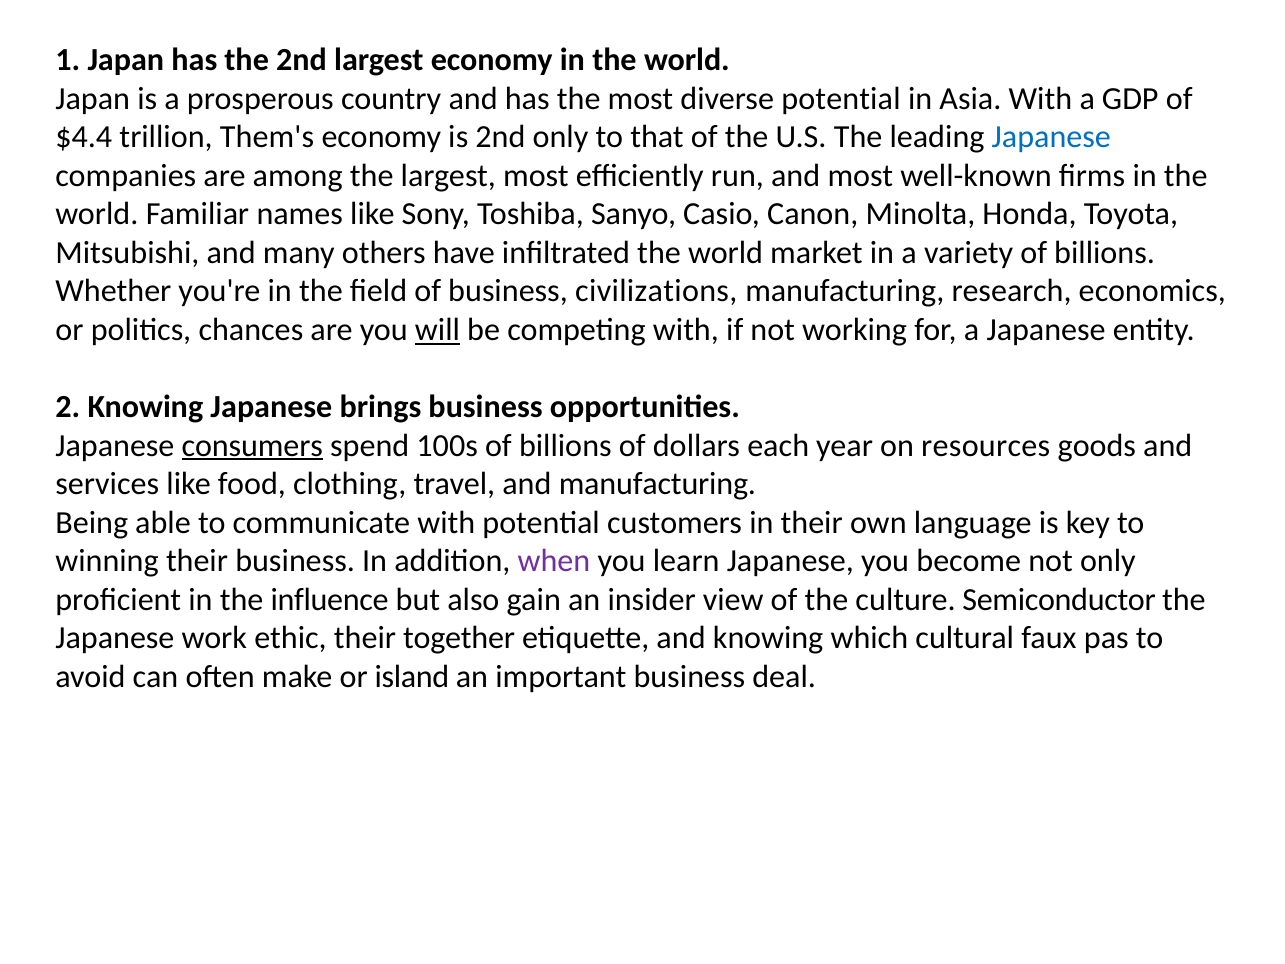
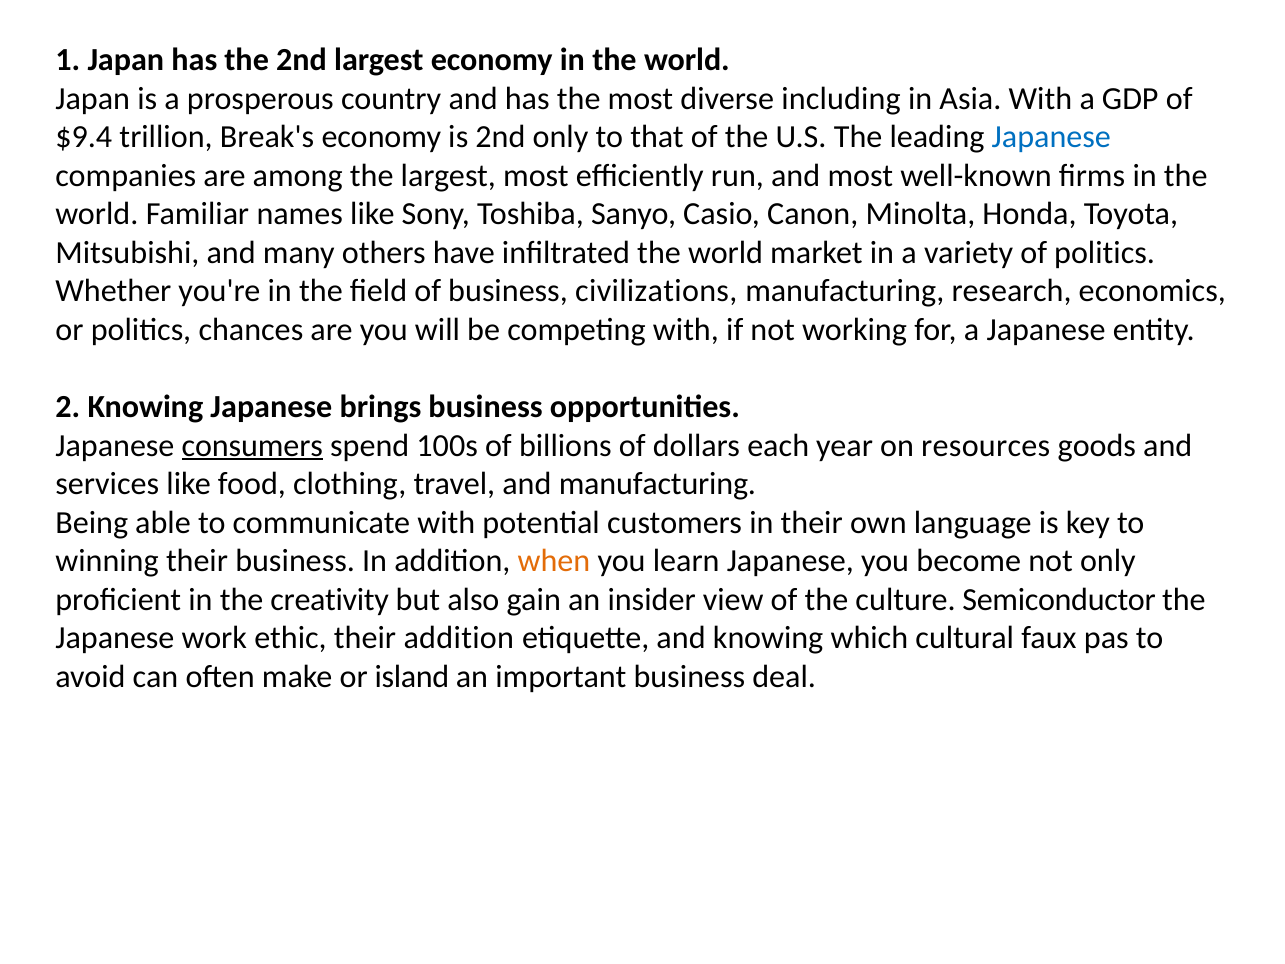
diverse potential: potential -> including (841, 98)
$4.4: $4.4 -> $9.4 (84, 137)
Them's: Them's -> Break's (267, 137)
variety of billions: billions -> politics (1105, 253)
will underline: present -> none (437, 330)
when colour: purple -> orange (554, 561)
influence: influence -> creativity (330, 600)
their together: together -> addition (459, 638)
